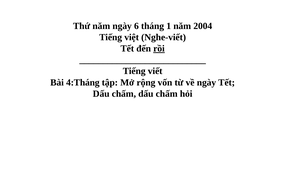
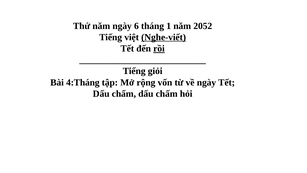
2004: 2004 -> 2052 (203, 26)
Nghe-viết underline: none -> present (164, 37)
viết: viết -> giỏi (155, 71)
